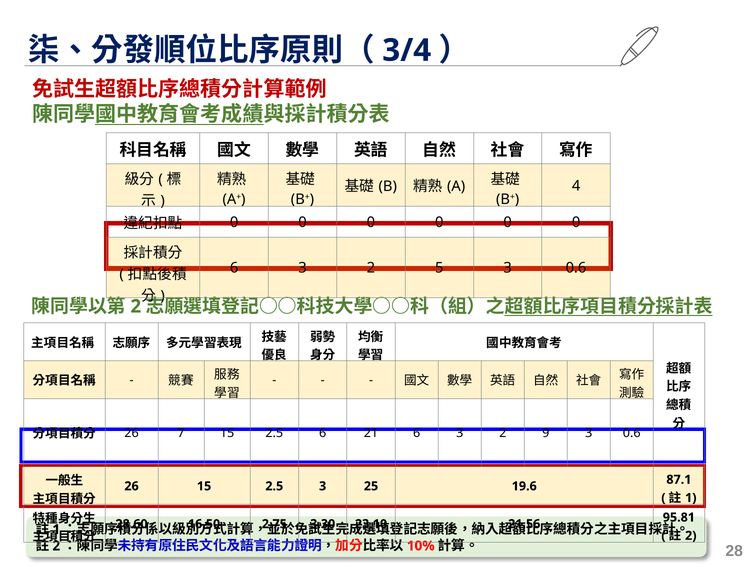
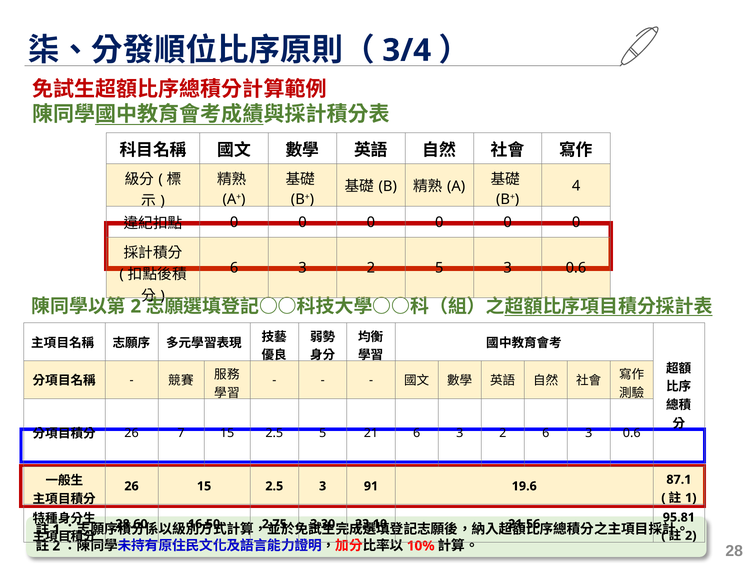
2.5 6: 6 -> 5 (323, 433)
2 9: 9 -> 6 (546, 433)
25: 25 -> 91 (371, 486)
